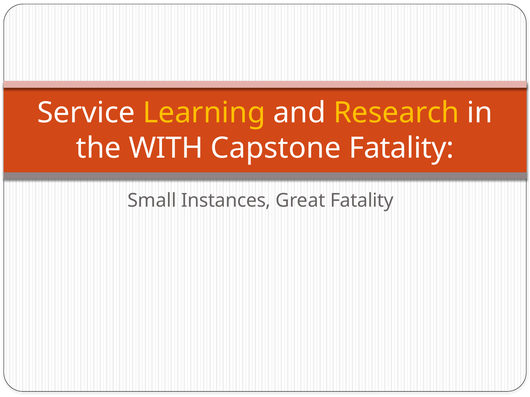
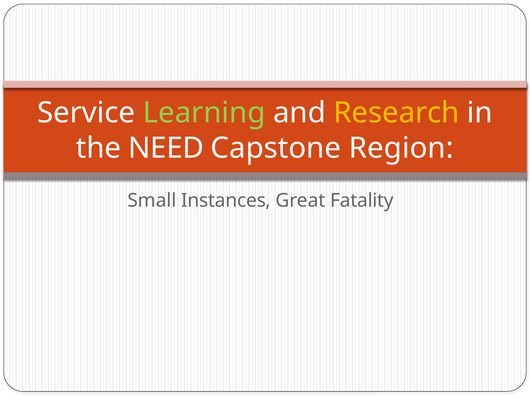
Learning colour: yellow -> light green (204, 113)
WITH: WITH -> NEED (166, 148)
Capstone Fatality: Fatality -> Region (401, 148)
